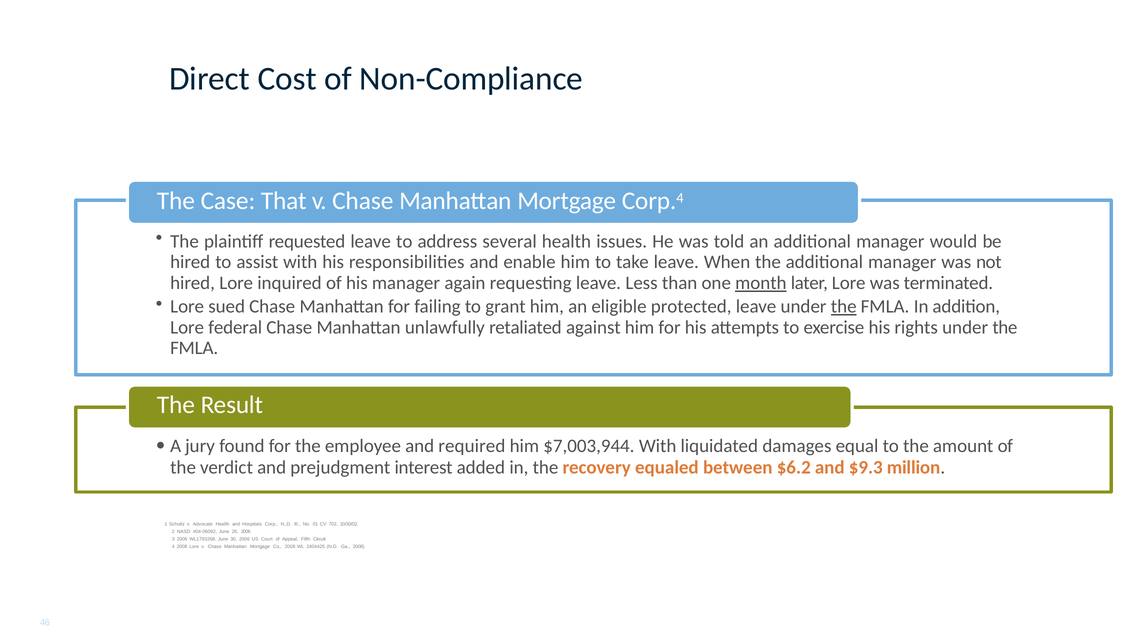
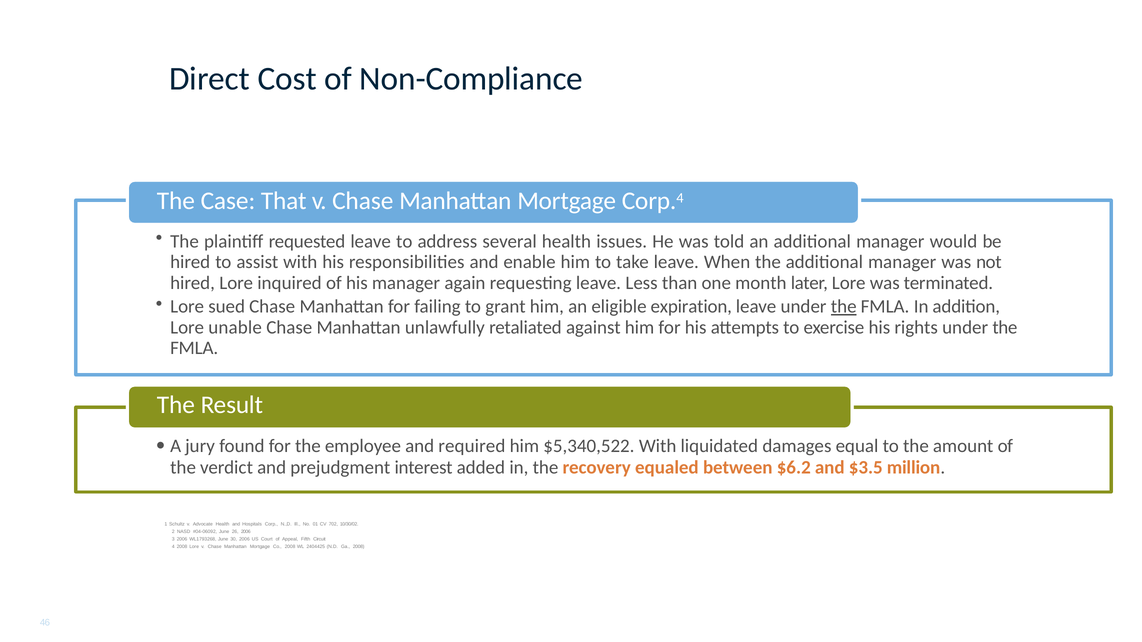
month underline: present -> none (761, 283)
protected: protected -> expiration (691, 307)
federal: federal -> unable (235, 328)
$7,003,944: $7,003,944 -> $5,340,522 (589, 446)
$9.3: $9.3 -> $3.5 (866, 468)
